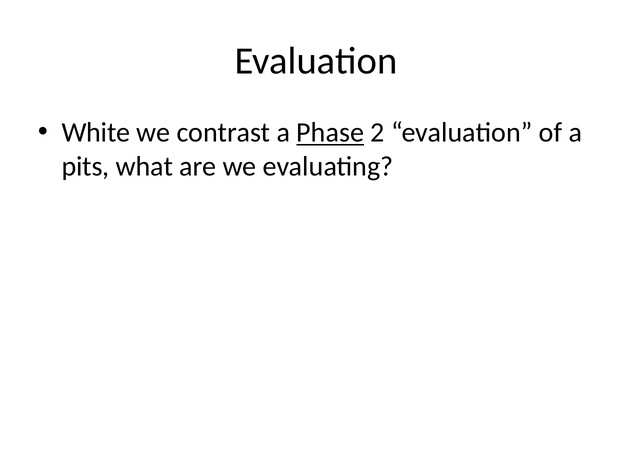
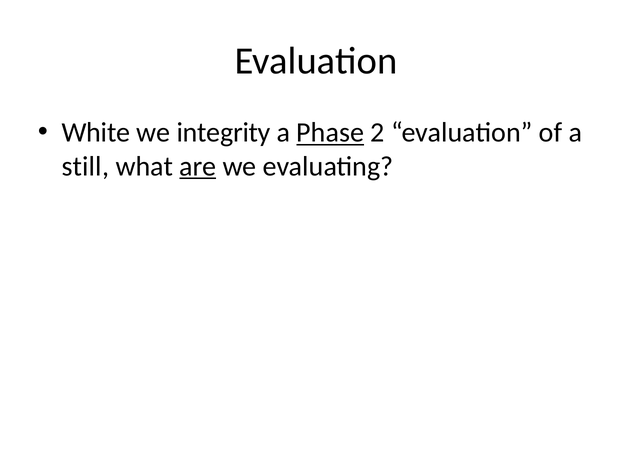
contrast: contrast -> integrity (224, 133)
pits: pits -> still (85, 166)
are underline: none -> present (198, 166)
